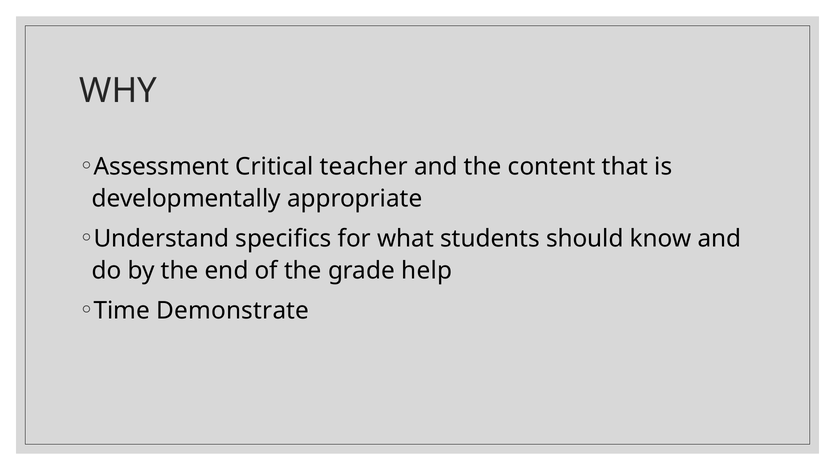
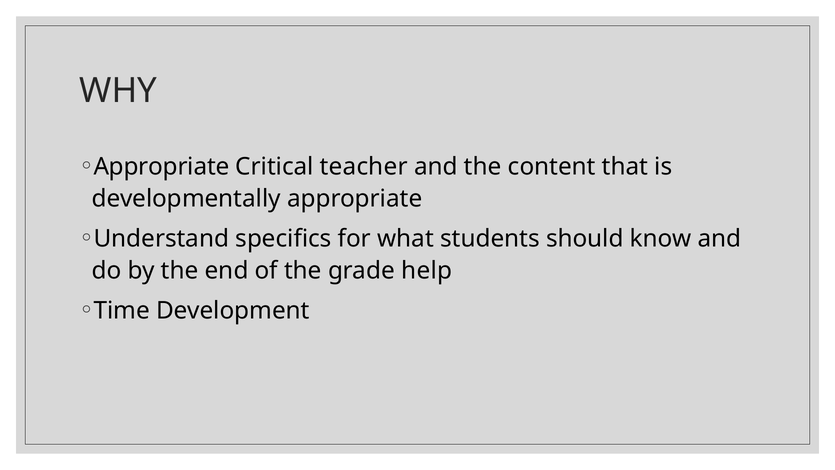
Assessment: Assessment -> Appropriate (161, 166)
Demonstrate: Demonstrate -> Development (233, 310)
